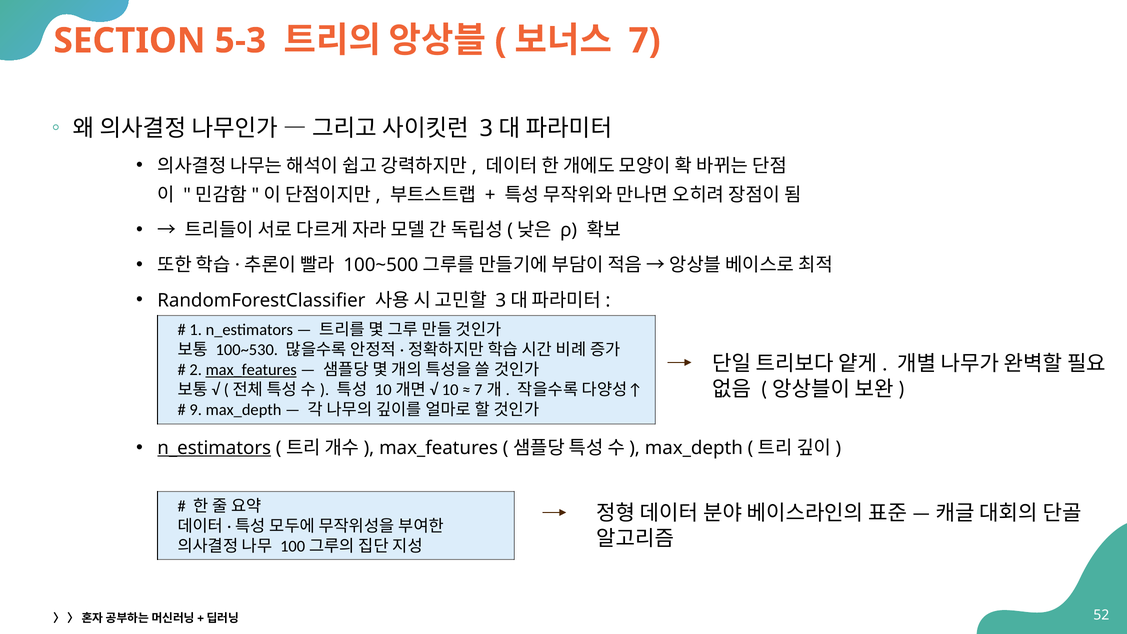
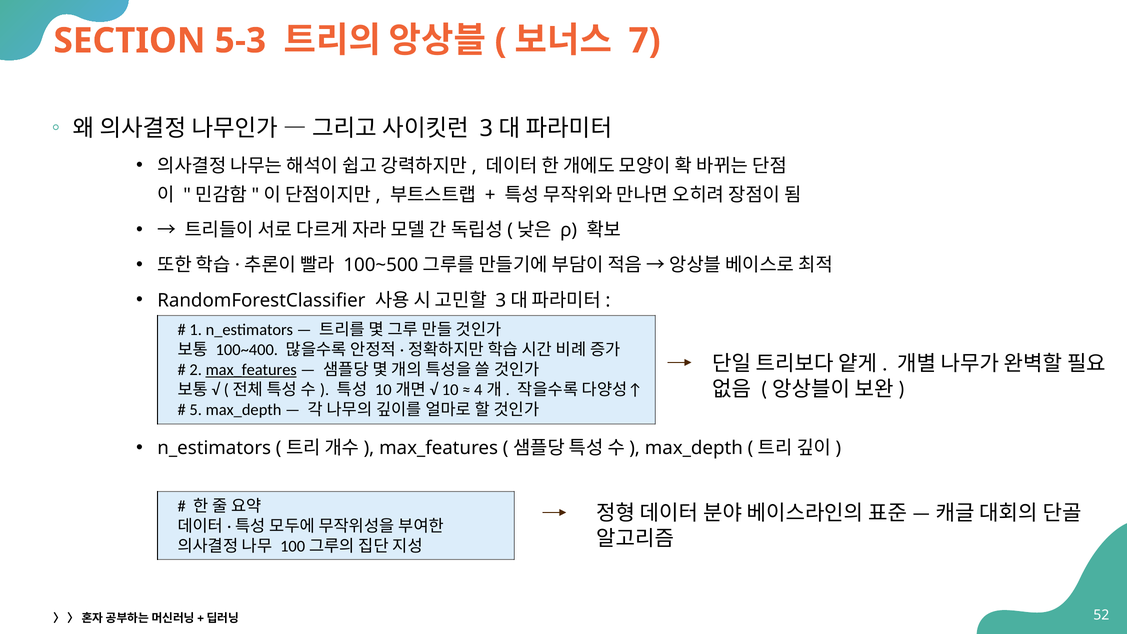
100~530: 100~530 -> 100~400 (247, 350)
7: 7 -> 4 (478, 390)
9: 9 -> 5 (196, 410)
n_estimators underline: present -> none (214, 448)
